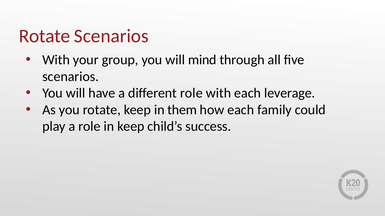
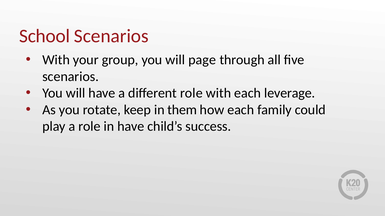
Rotate: Rotate -> School (45, 36)
mind: mind -> page (202, 60)
in keep: keep -> have (131, 127)
